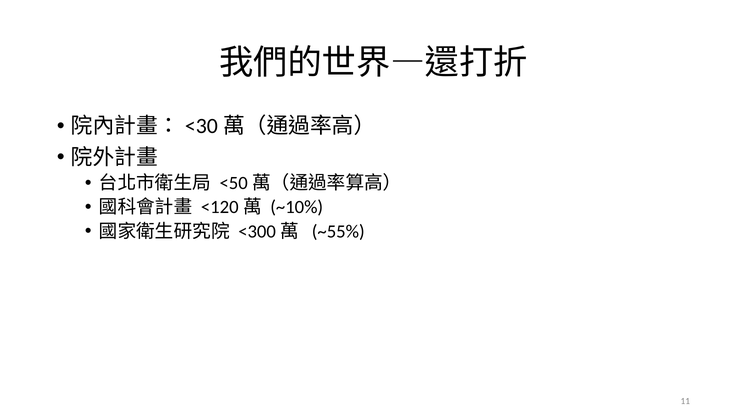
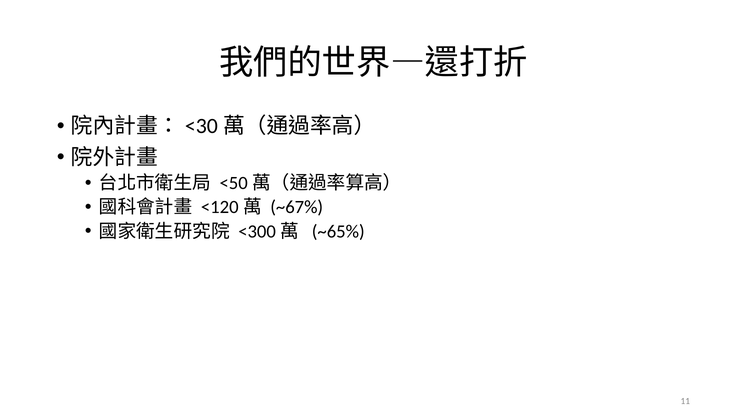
~10%: ~10% -> ~67% (297, 207)
~55%: ~55% -> ~65% (338, 231)
